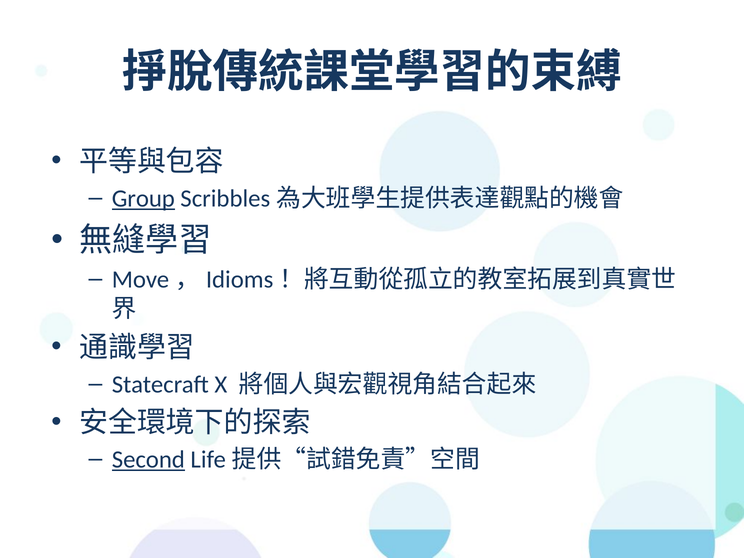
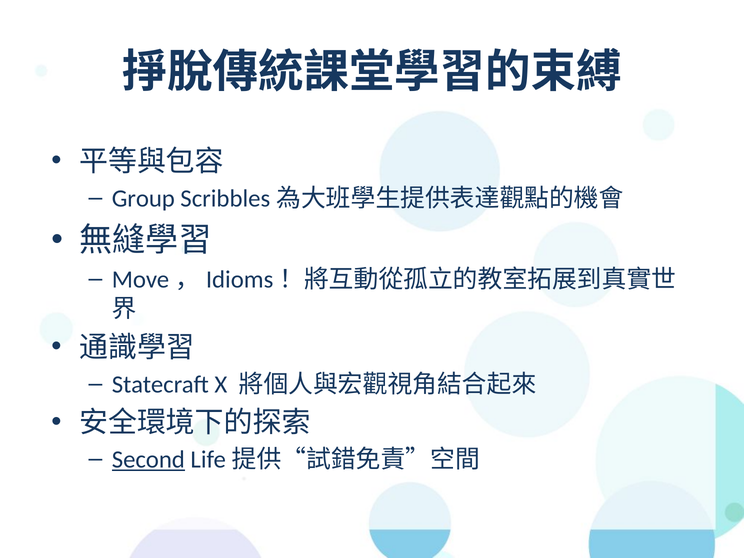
Group underline: present -> none (143, 198)
